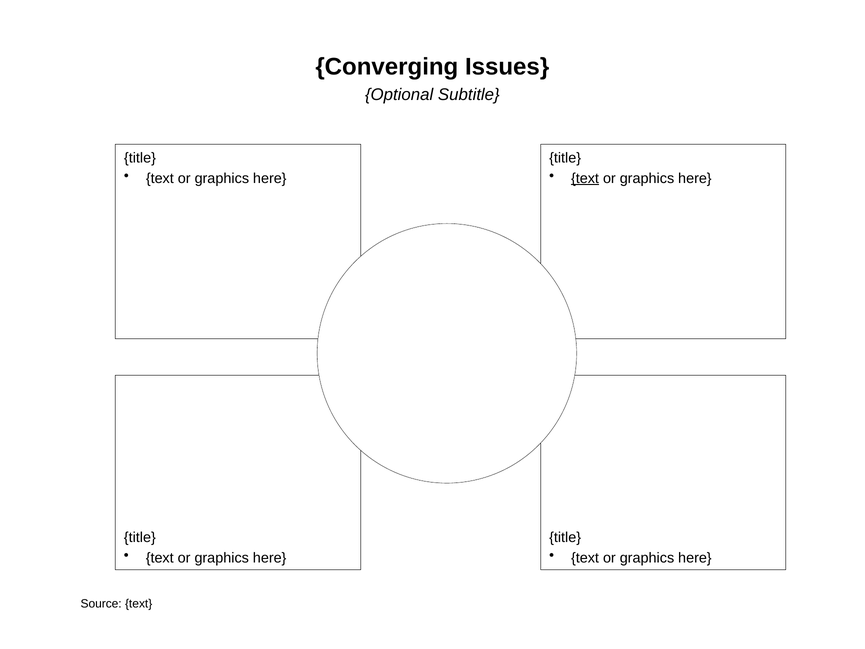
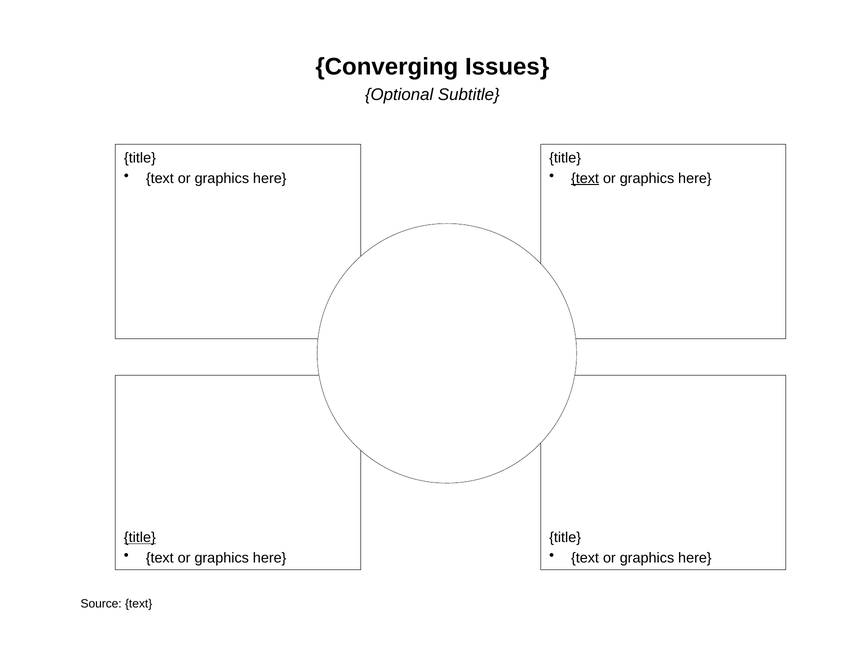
title underline: none -> present (140, 537)
